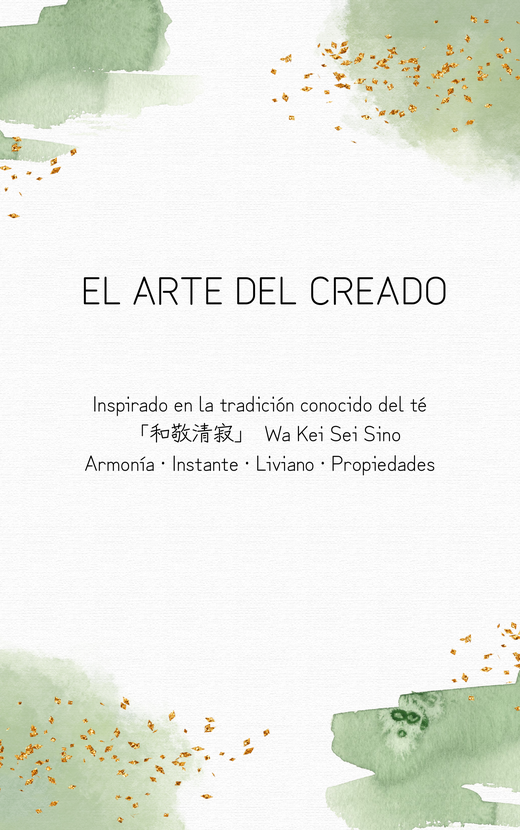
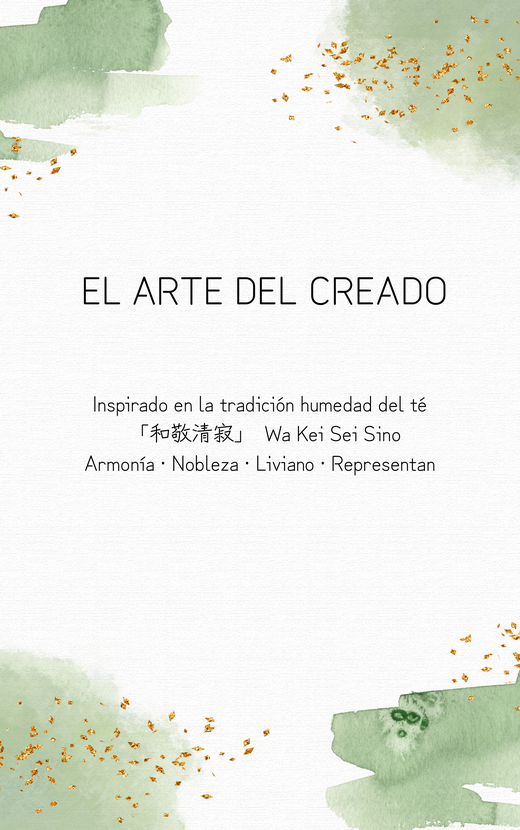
conocido: conocido -> humedad (336, 404)
Instante: Instante -> Nobleza (205, 464)
Propiedades: Propiedades -> Representan (383, 464)
